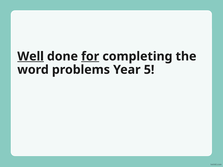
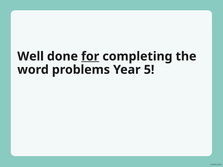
Well underline: present -> none (31, 56)
